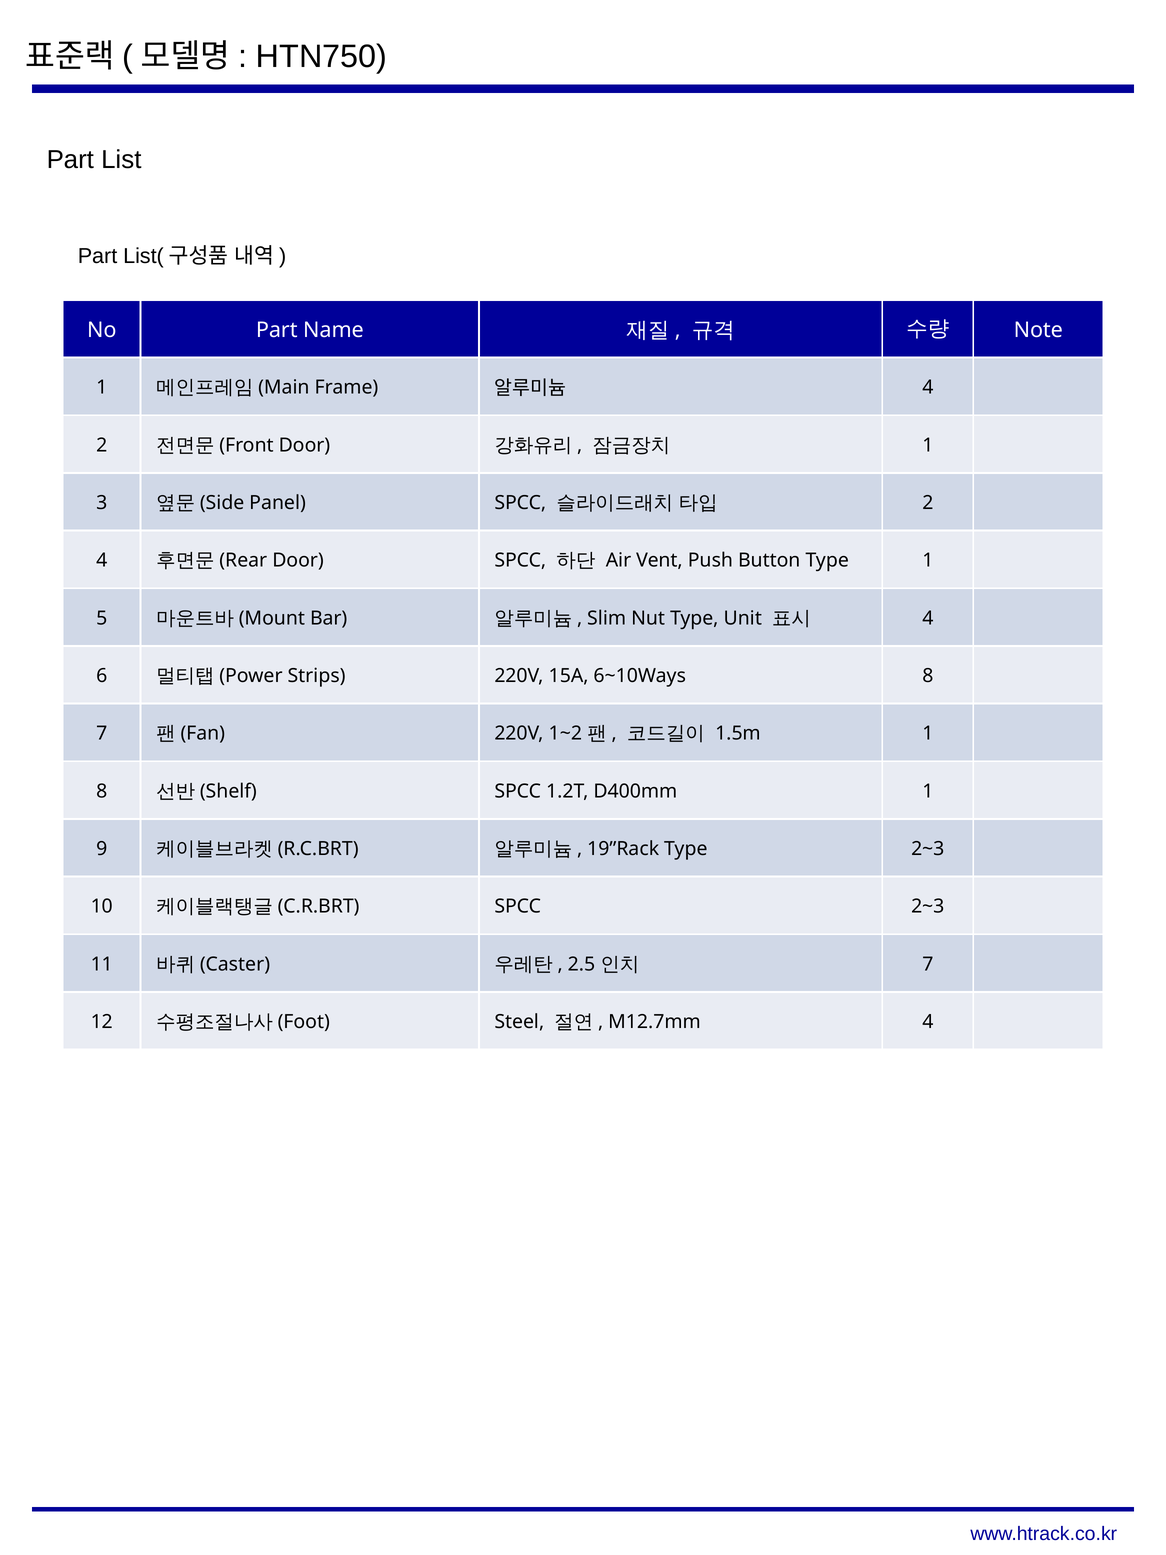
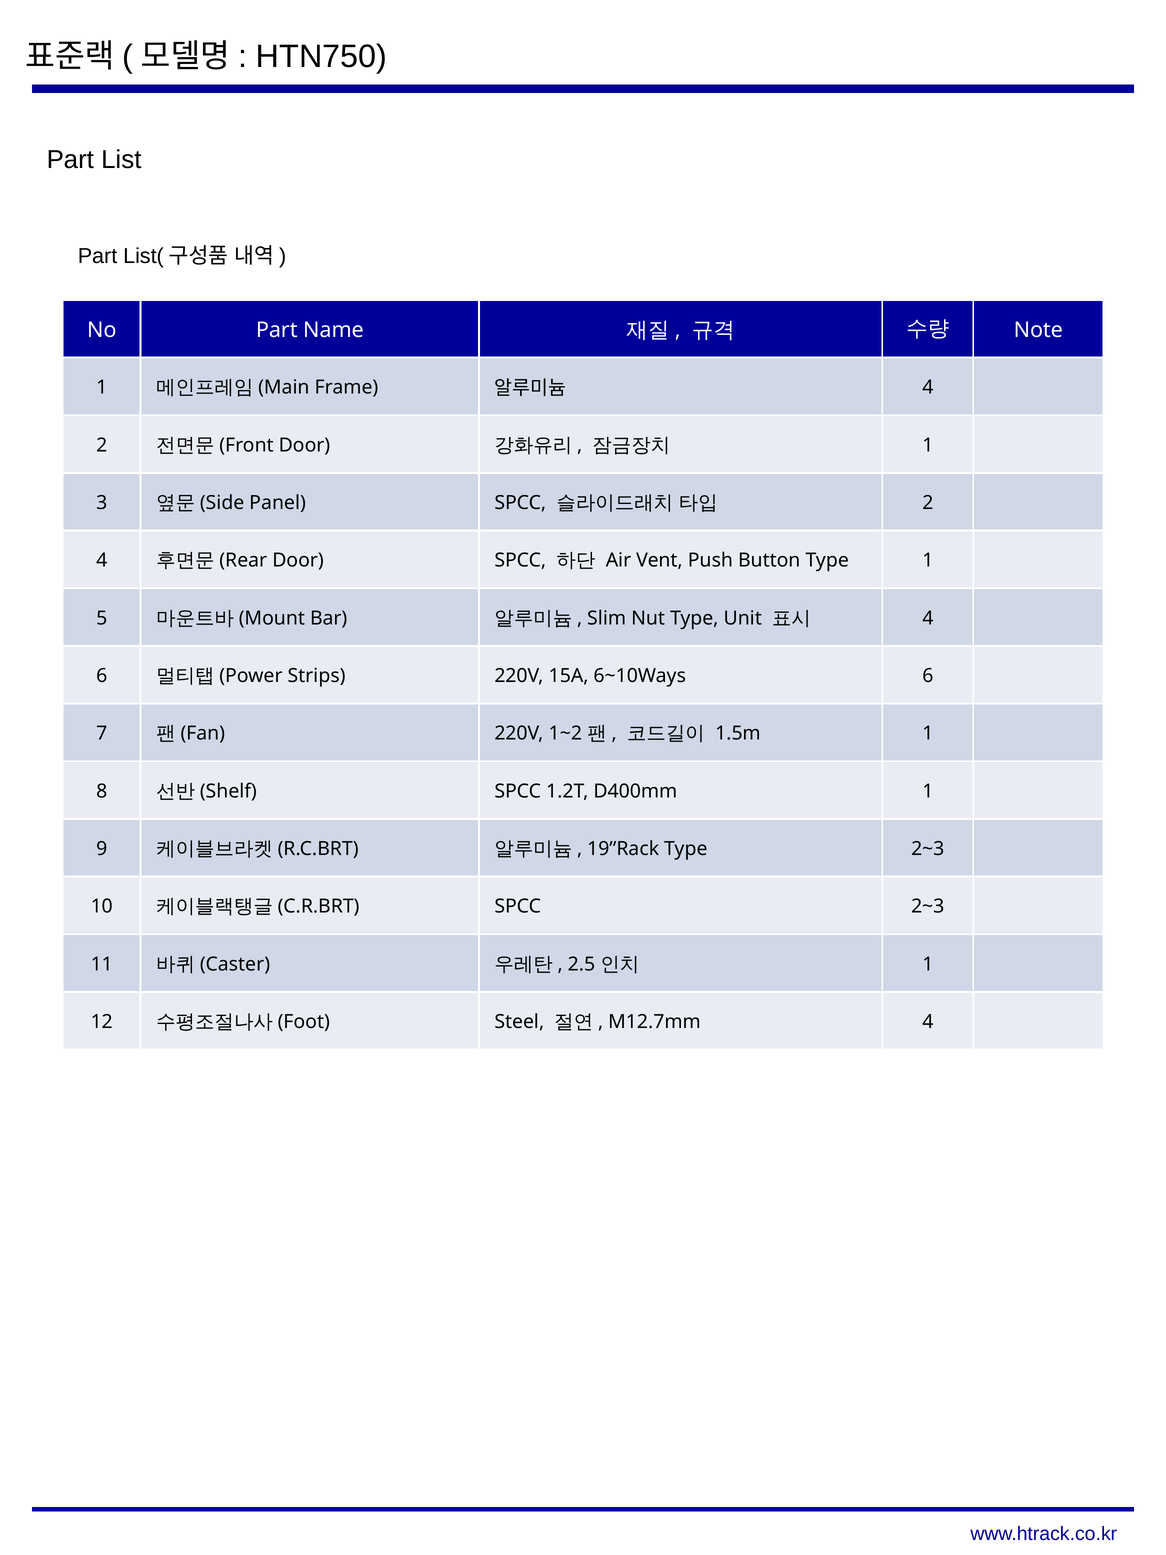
6~10Ways 8: 8 -> 6 (928, 676)
7: 7 -> 1 (928, 964)
